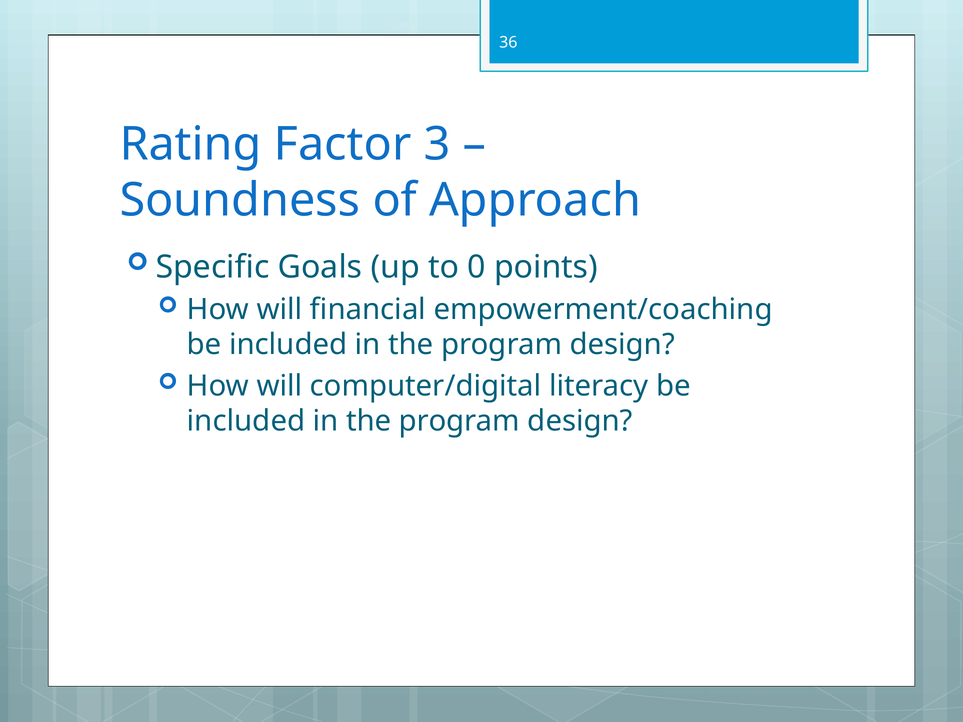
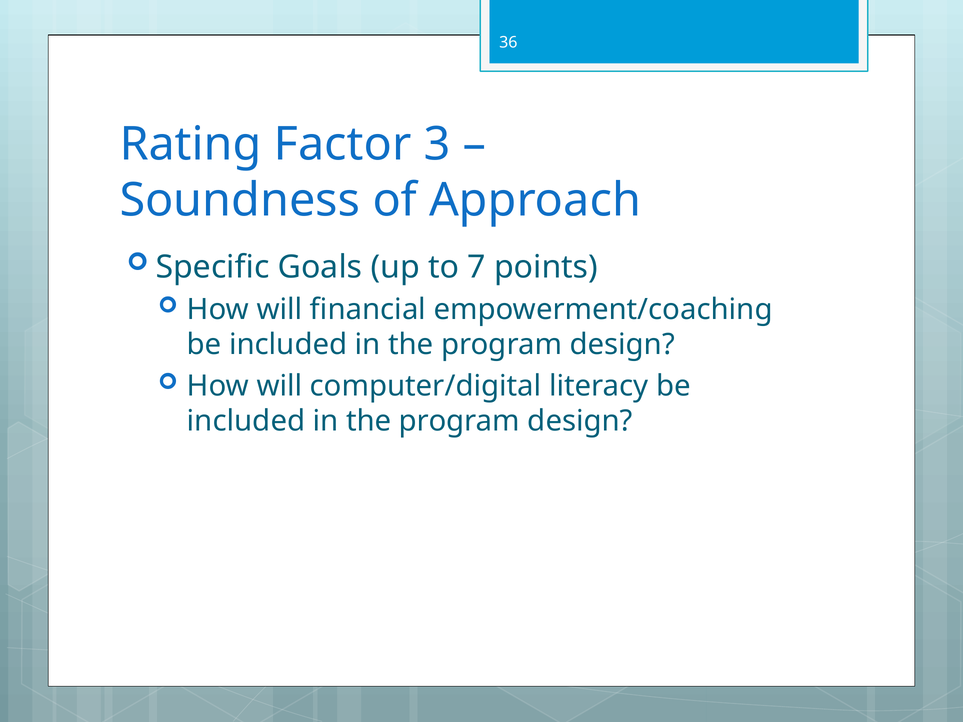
0: 0 -> 7 (477, 267)
